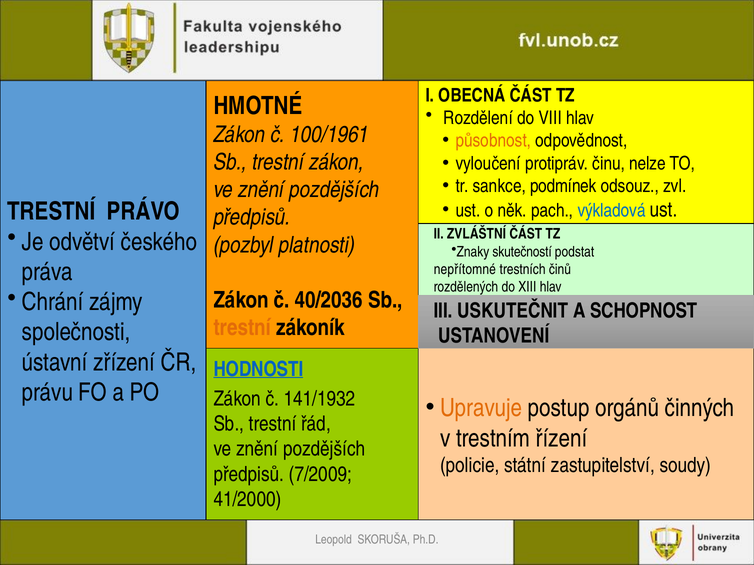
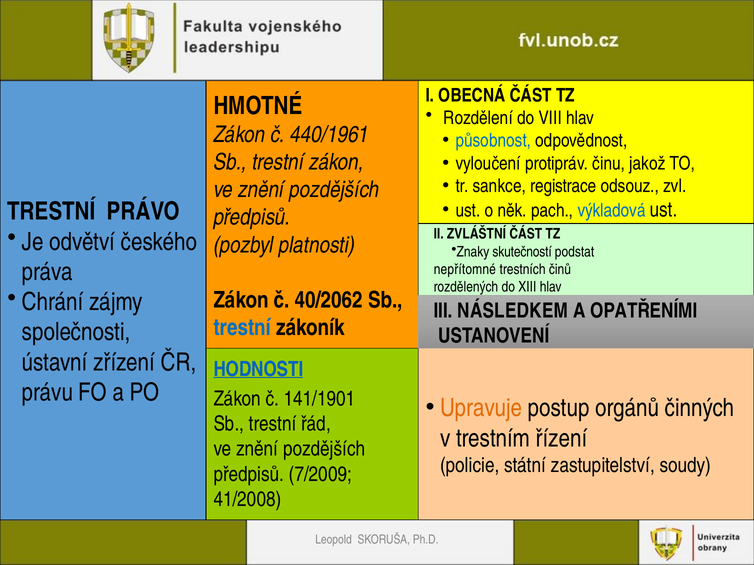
100/1961: 100/1961 -> 440/1961 (330, 135)
působnost colour: orange -> blue (493, 141)
nelze: nelze -> jakož (647, 164)
podmínek: podmínek -> registrace (563, 186)
40/2036: 40/2036 -> 40/2062 (329, 300)
USKUTEČNIT: USKUTEČNIT -> NÁSLEDKEM (513, 311)
SCHOPNOST: SCHOPNOST -> OPATŘENÍMI (644, 311)
trestní colour: orange -> blue (242, 328)
141/1932: 141/1932 -> 141/1901 (320, 399)
41/2000: 41/2000 -> 41/2008 (247, 500)
